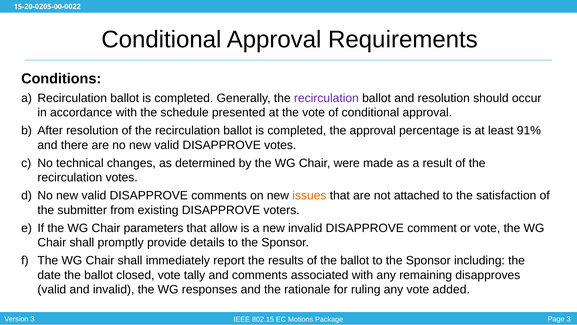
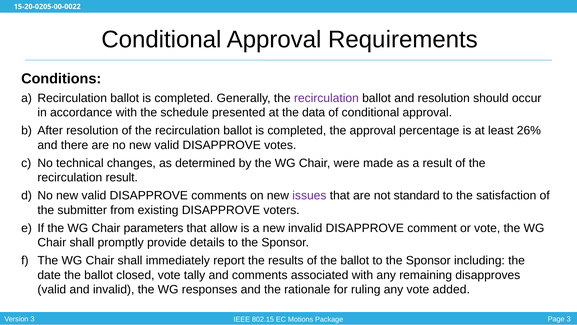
the vote: vote -> data (314, 112)
91%: 91% -> 26% (529, 130)
recirculation votes: votes -> result (122, 177)
issues colour: orange -> purple (309, 195)
attached: attached -> standard (417, 195)
